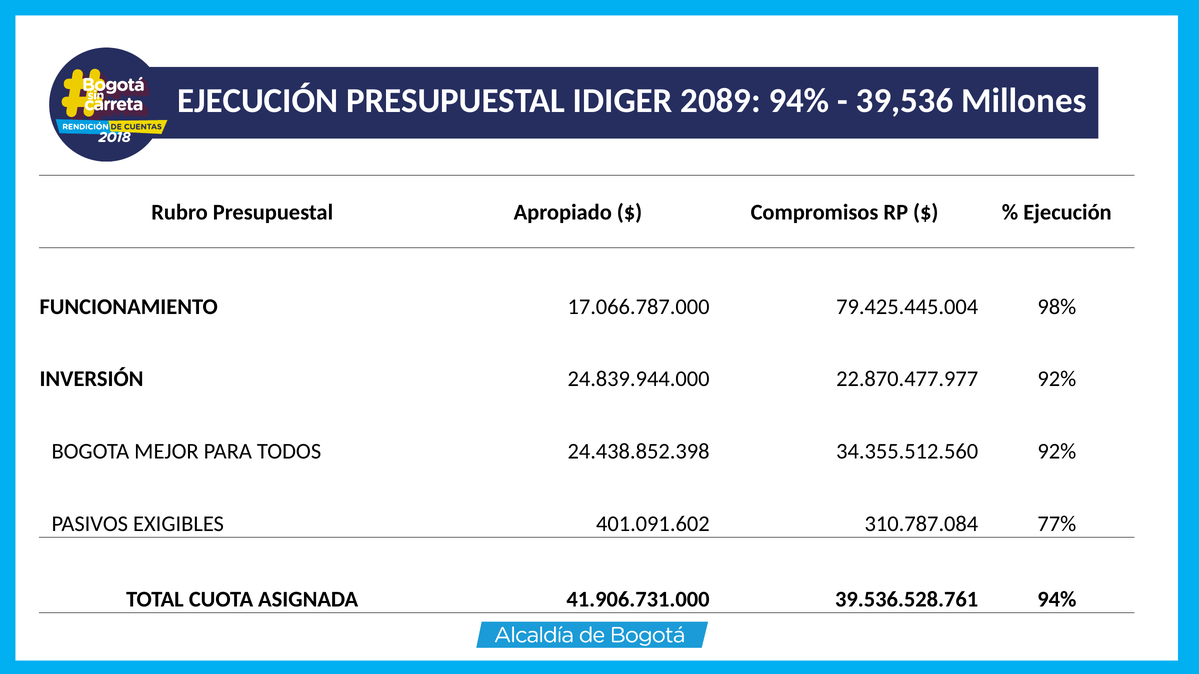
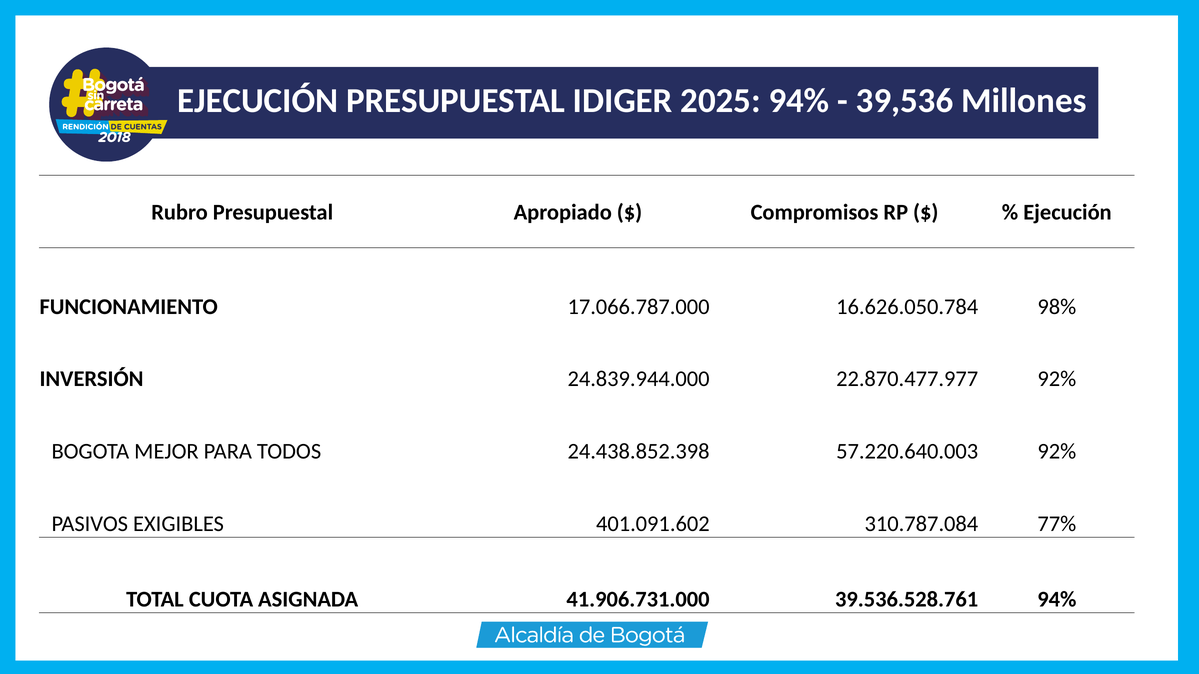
2089: 2089 -> 2025 (720, 101)
79.425.445.004: 79.425.445.004 -> 16.626.050.784 (907, 307)
34.355.512.560: 34.355.512.560 -> 57.220.640.003 (907, 452)
